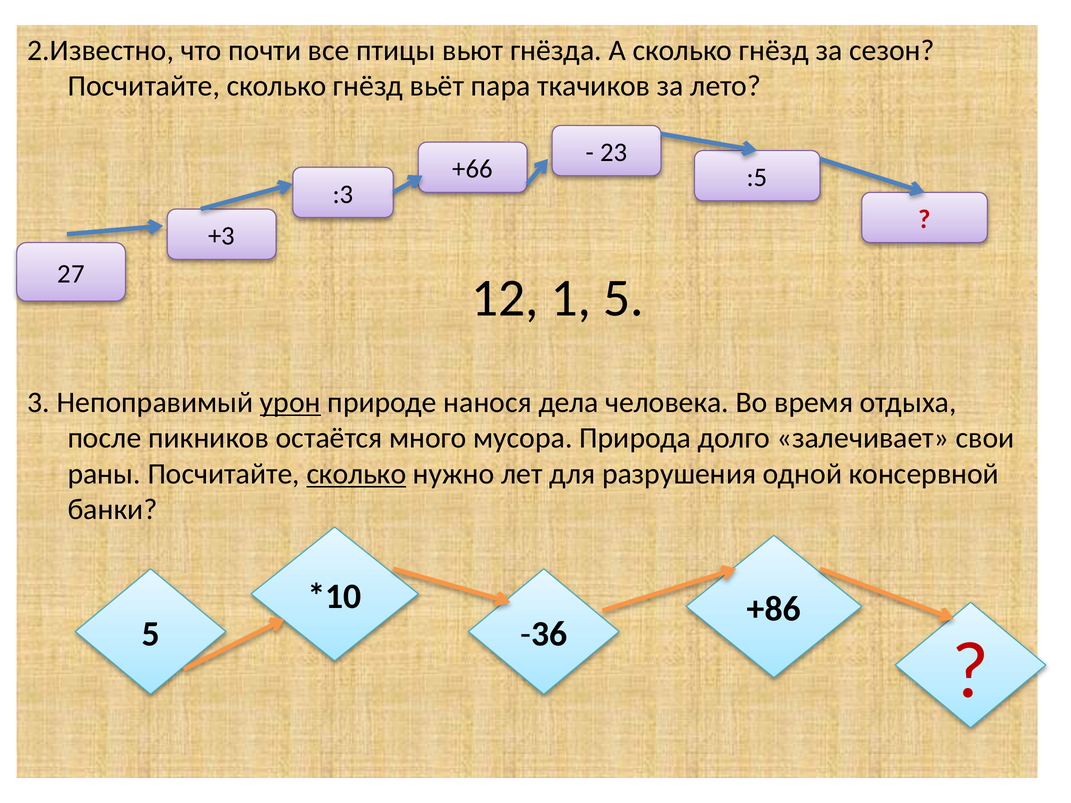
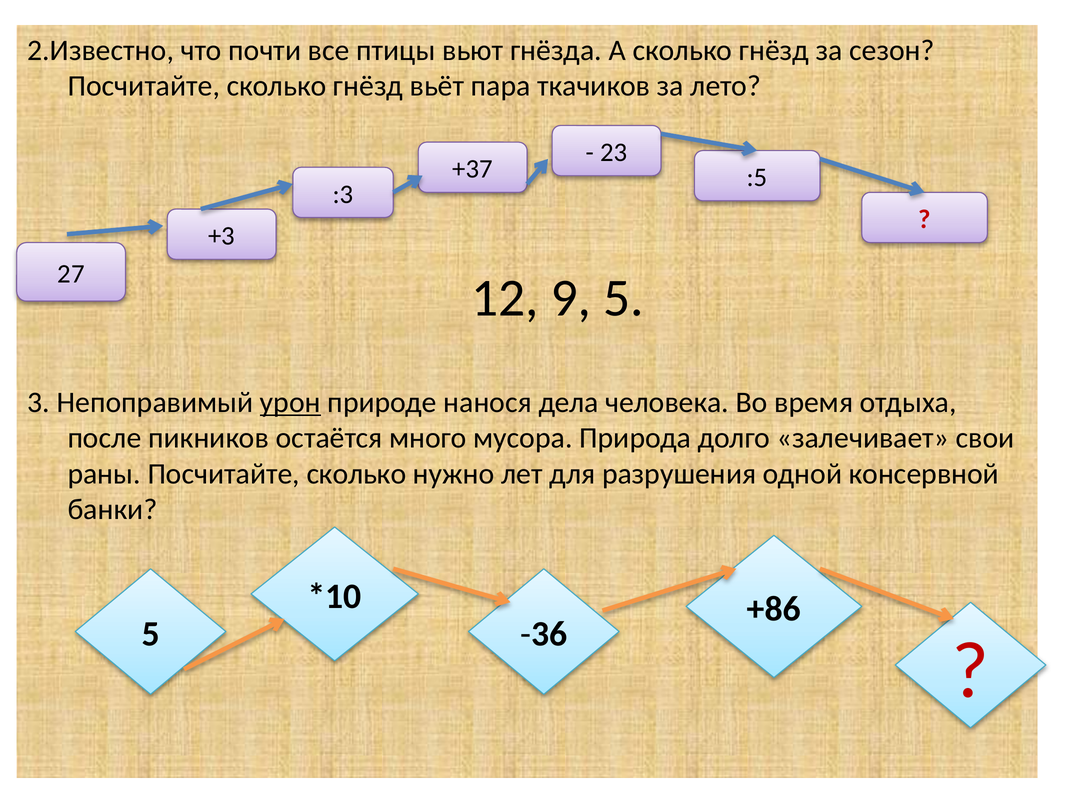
+66: +66 -> +37 (473, 169)
1: 1 -> 9 (571, 298)
сколько underline: present -> none (356, 474)
